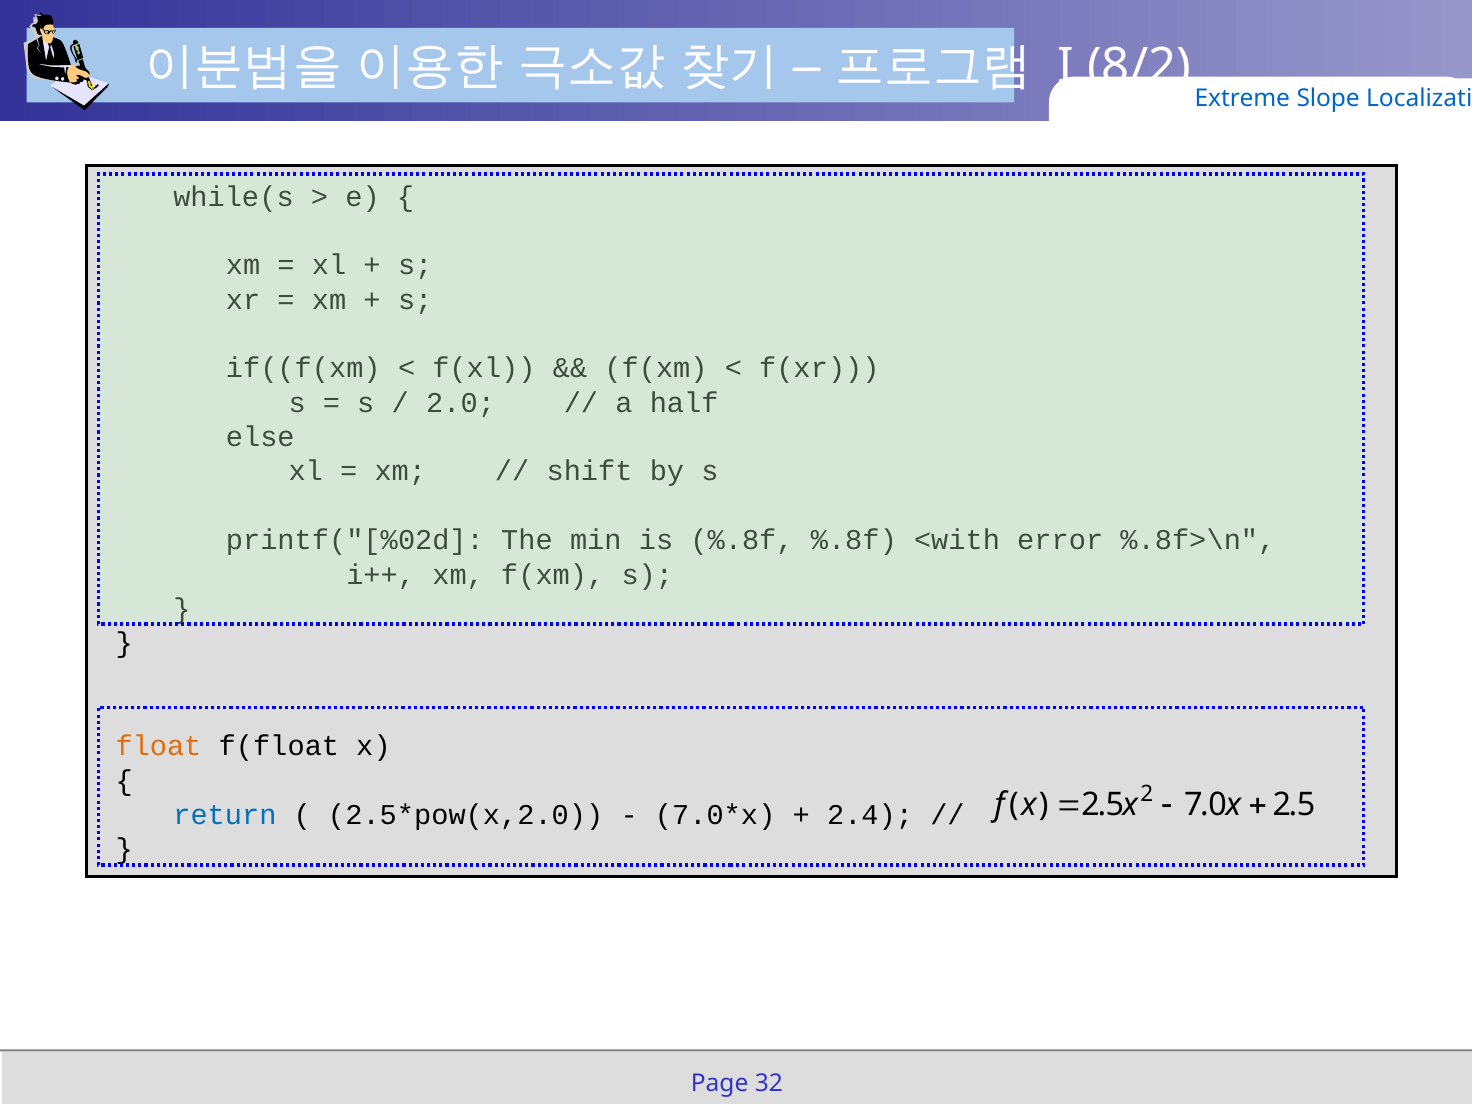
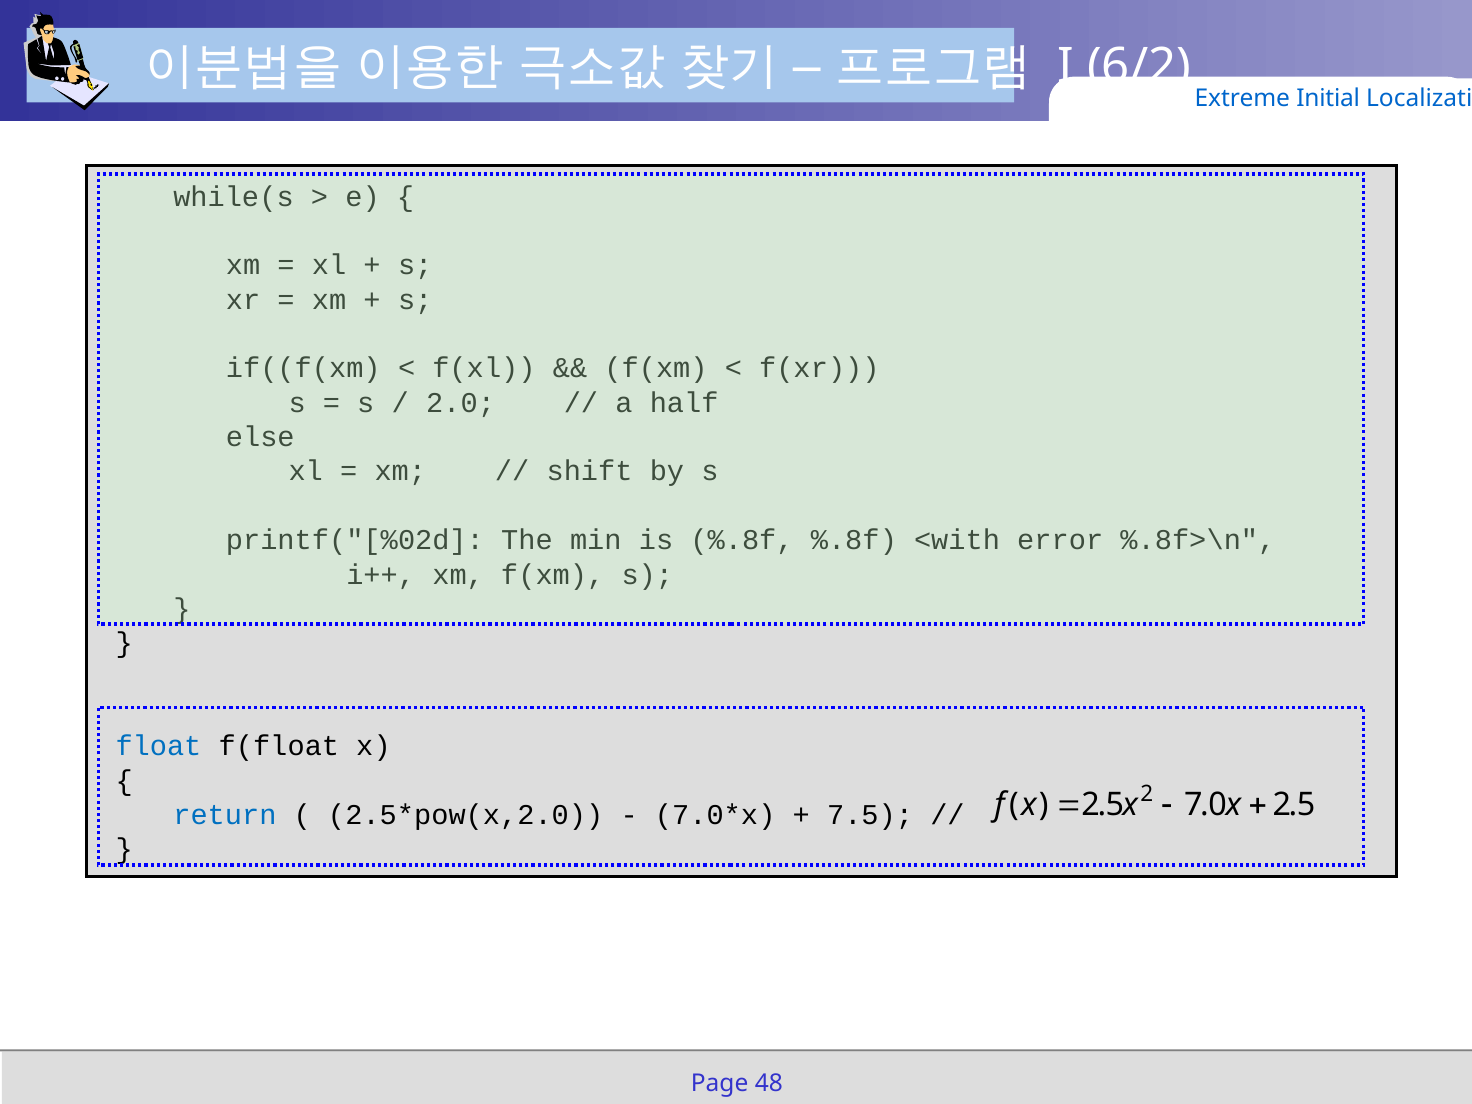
8/2: 8/2 -> 6/2 (1139, 66)
Slope: Slope -> Initial (1328, 99)
float colour: orange -> blue (158, 746)
2.4: 2.4 -> 7.5 (870, 815)
32: 32 -> 48 (769, 1083)
